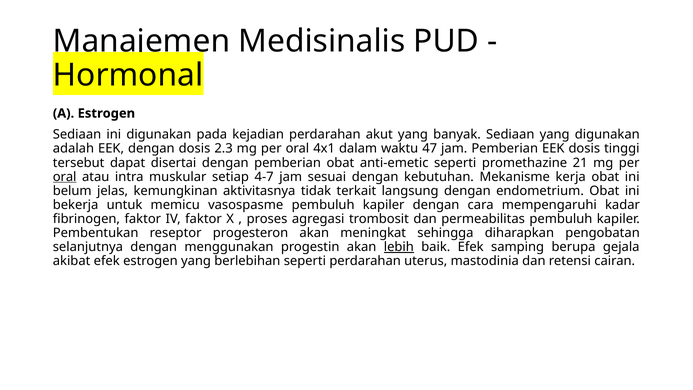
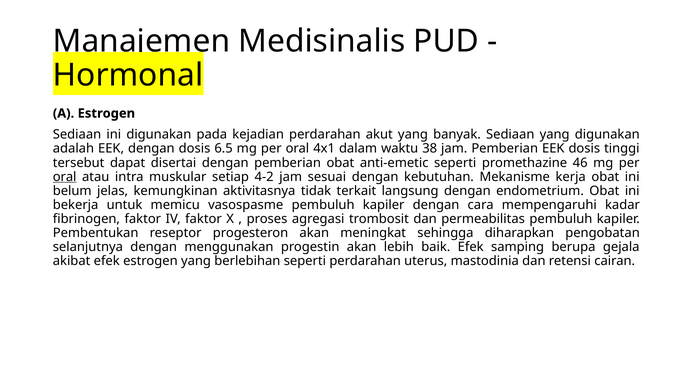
2.3: 2.3 -> 6.5 (224, 149)
47: 47 -> 38 (430, 149)
21: 21 -> 46 (580, 163)
4-7: 4-7 -> 4-2 (264, 177)
lebih underline: present -> none (399, 247)
